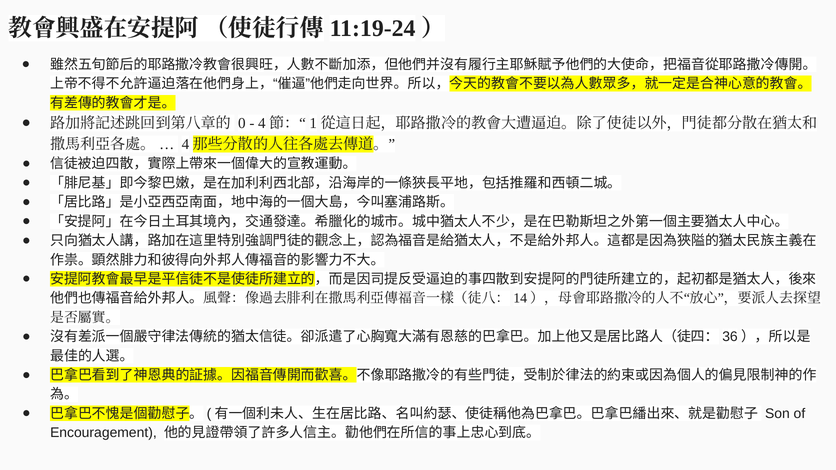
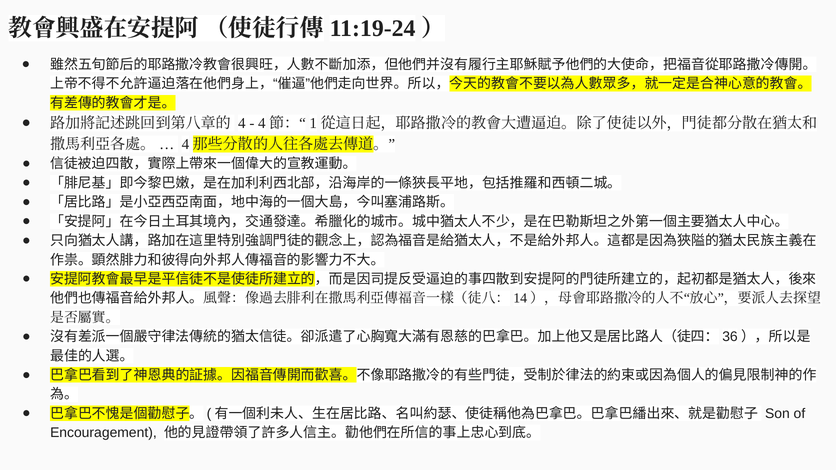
0: 0 -> 4 (242, 123)
